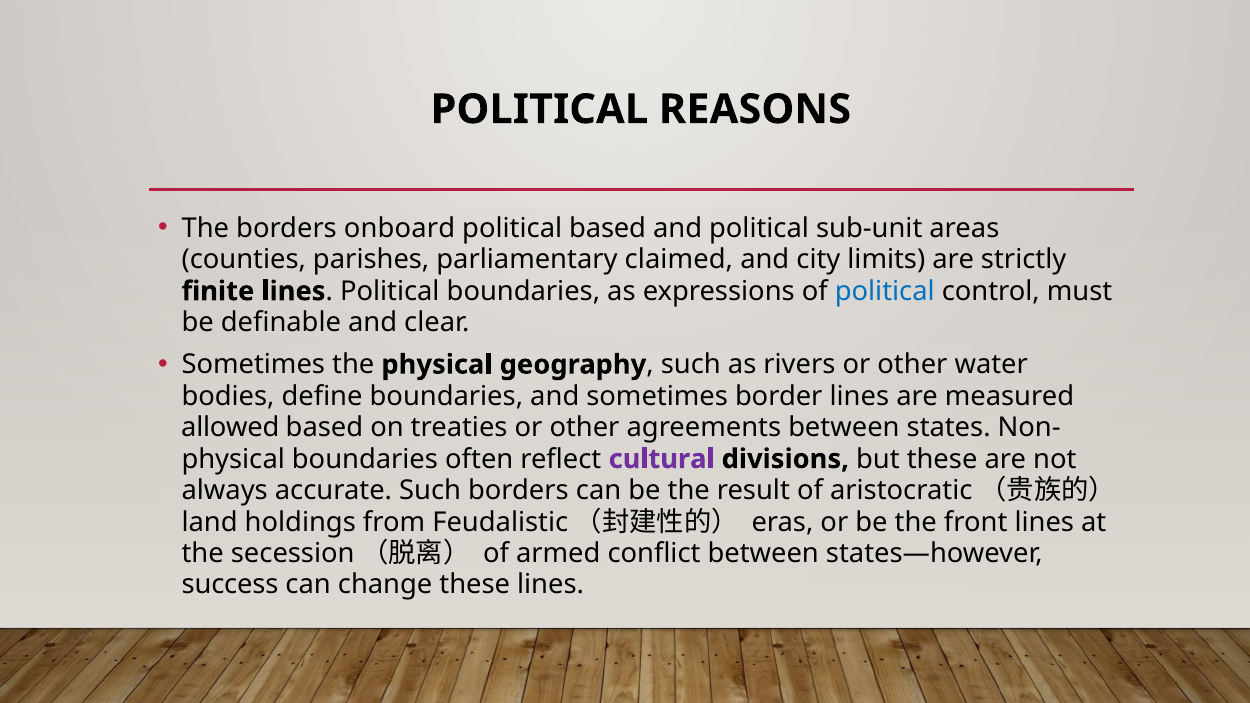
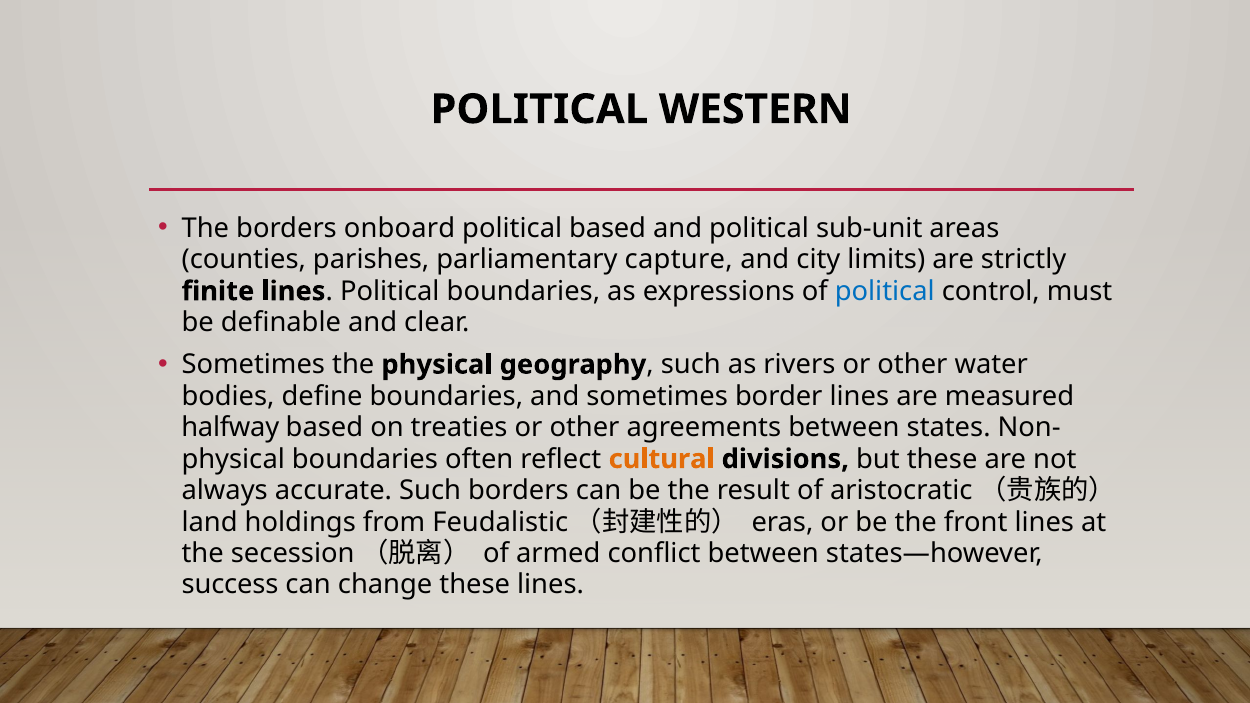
REASONS: REASONS -> WESTERN (755, 109)
claimed: claimed -> capture (679, 260)
allowed: allowed -> halfway (230, 428)
cultural colour: purple -> orange (662, 459)
